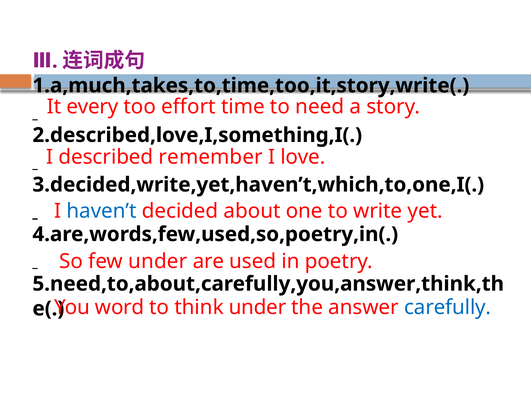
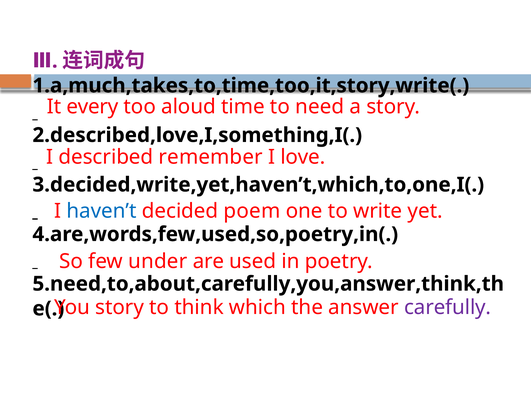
effort: effort -> aloud (188, 107)
about: about -> poem (252, 211)
You word: word -> story (120, 308)
think under: under -> which (257, 308)
carefully colour: blue -> purple (448, 308)
